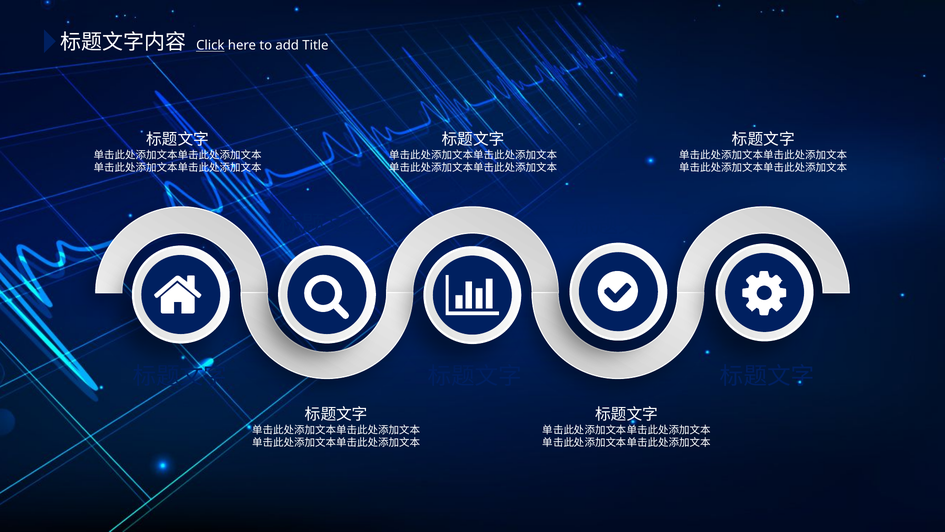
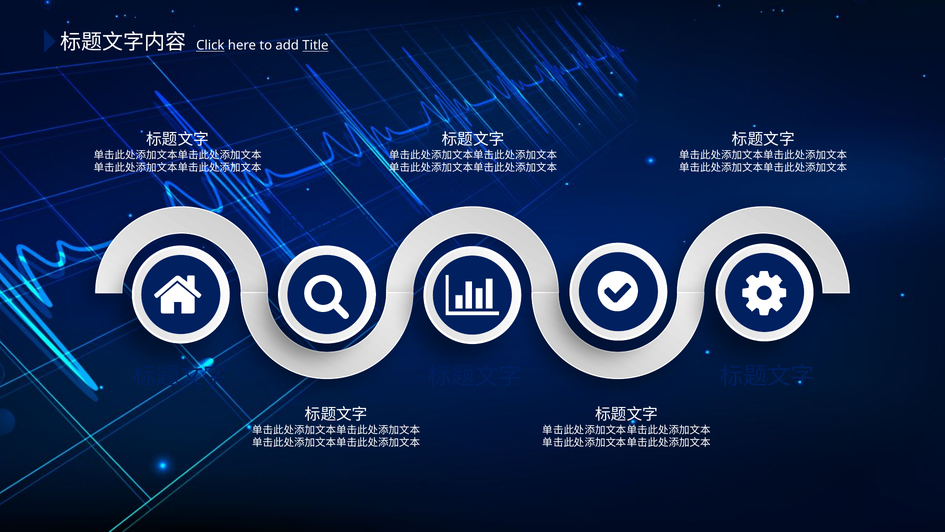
Title underline: none -> present (315, 46)
